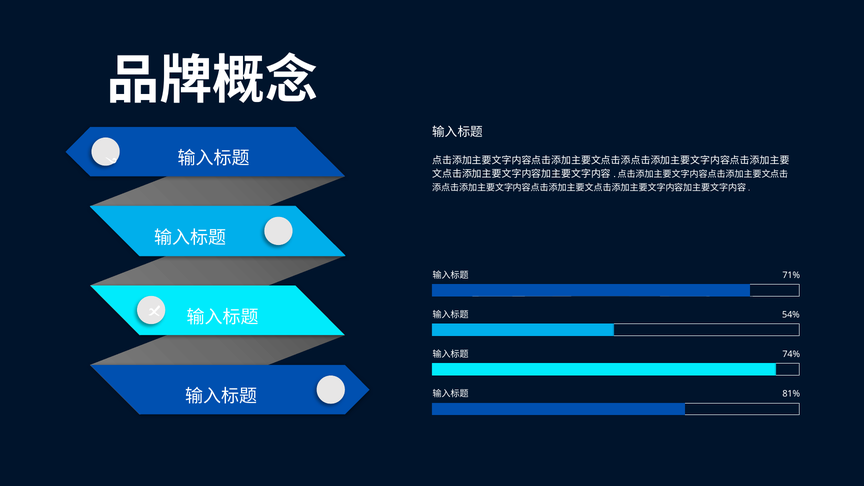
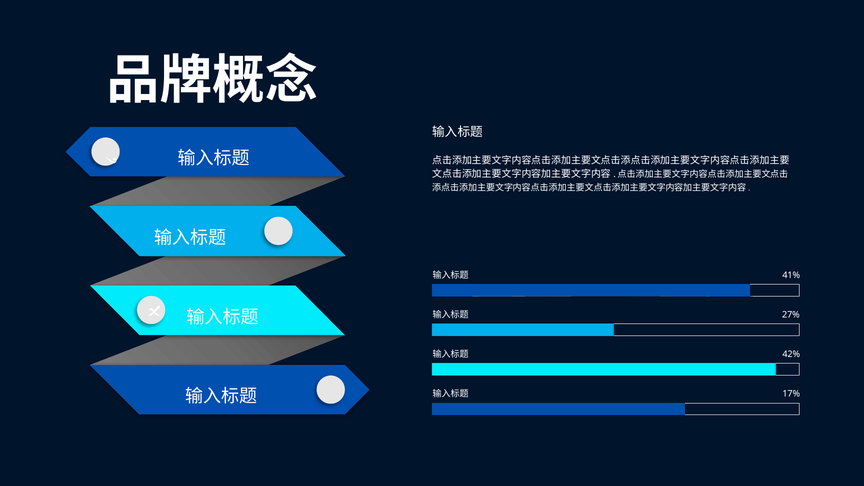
71%: 71% -> 41% (791, 275)
54%: 54% -> 27% (791, 315)
74%: 74% -> 42% (791, 354)
81%: 81% -> 17% (791, 394)
